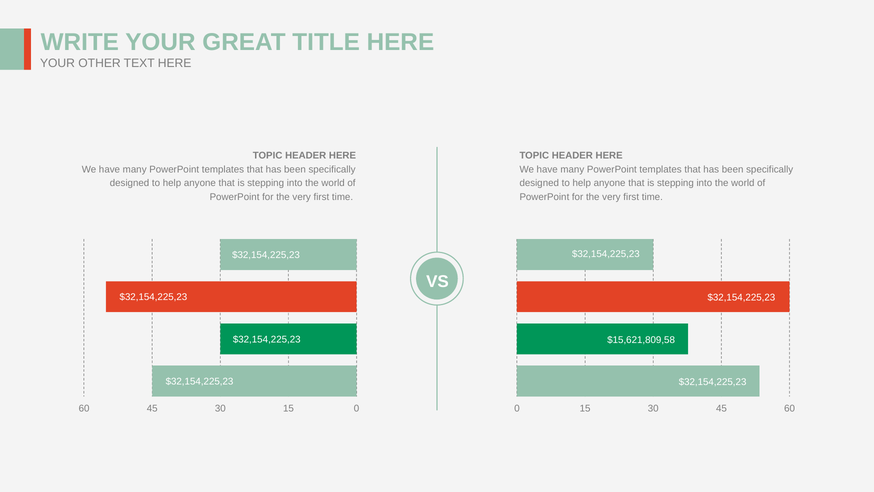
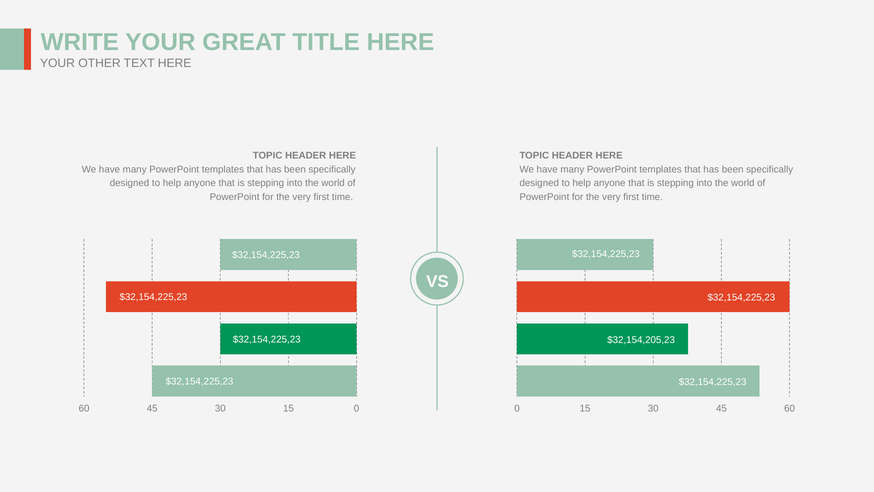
$15,621,809,58: $15,621,809,58 -> $32,154,205,23 (641, 340)
